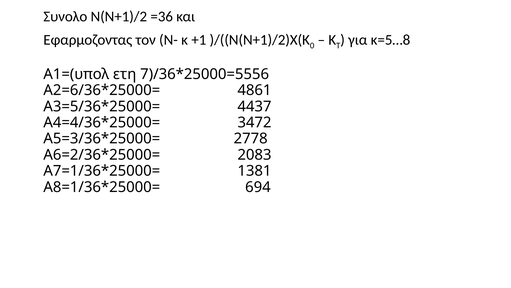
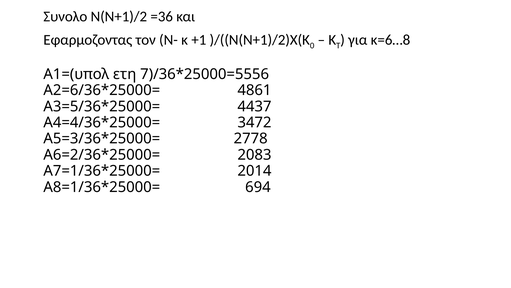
κ=5…8: κ=5…8 -> κ=6…8 (390, 40)
1381: 1381 -> 2014 (254, 171)
